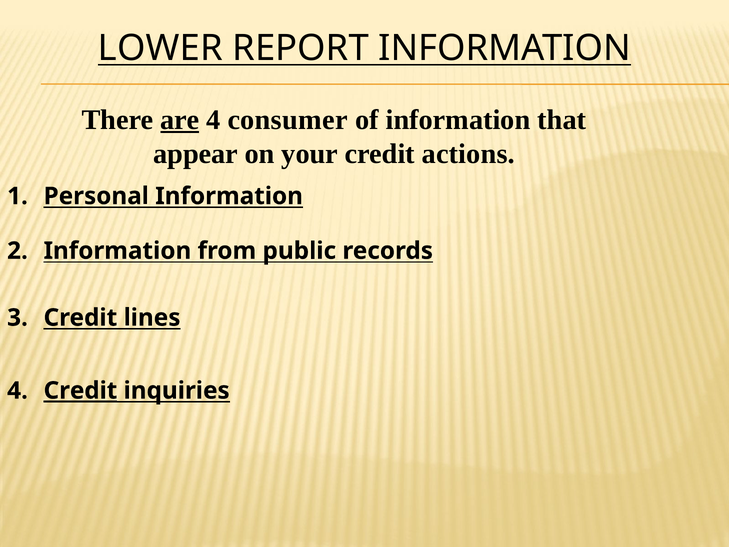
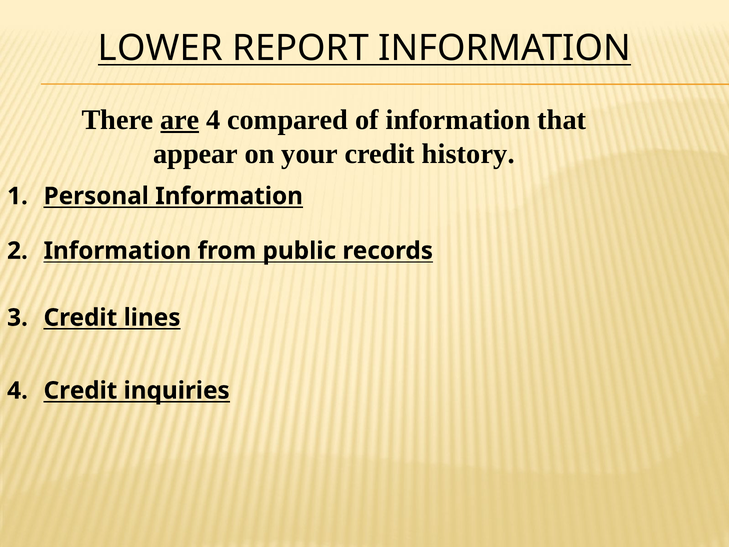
consumer: consumer -> compared (288, 120)
actions: actions -> history (468, 154)
Credit underline: present -> none (80, 390)
